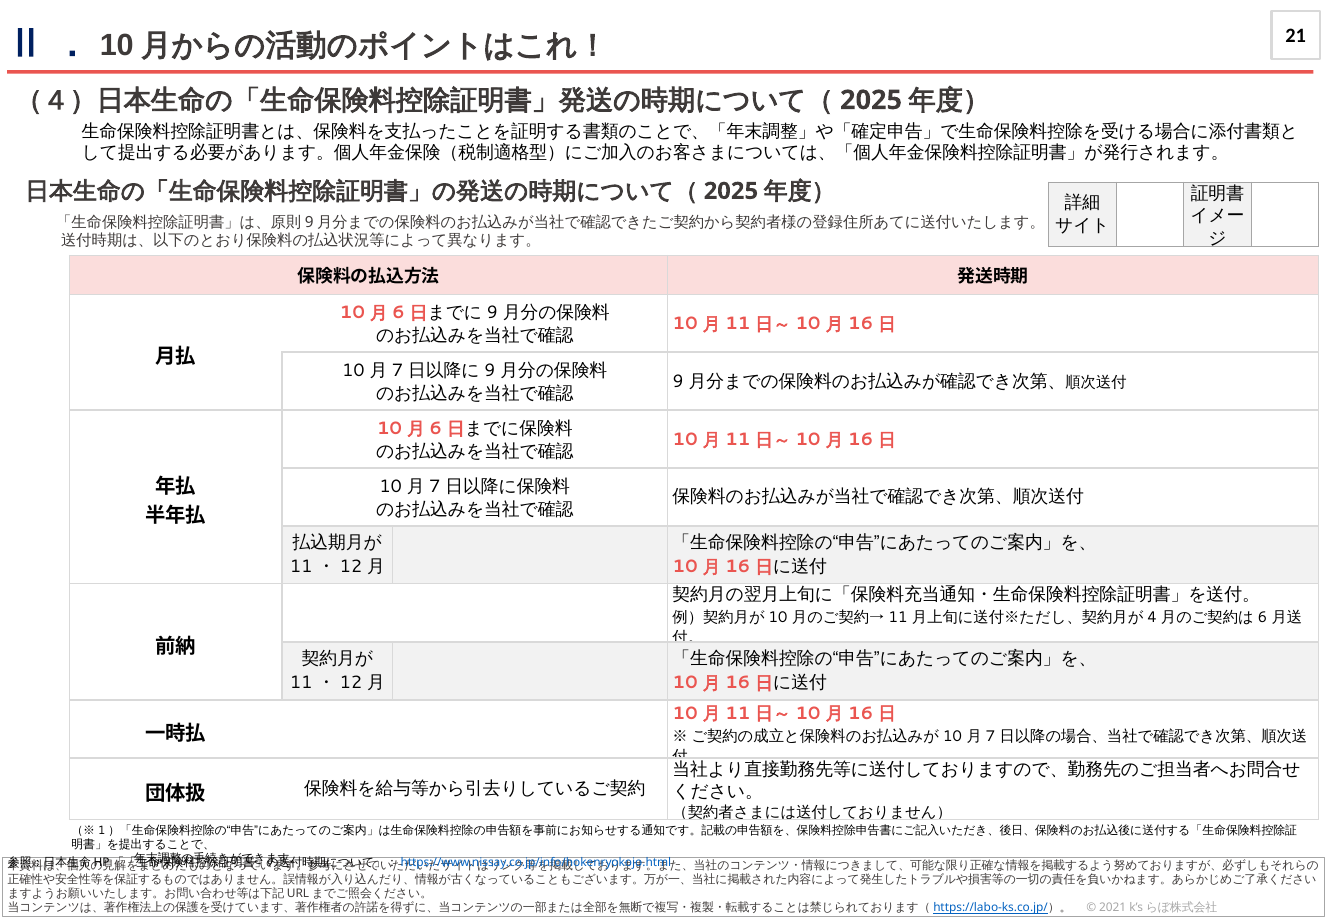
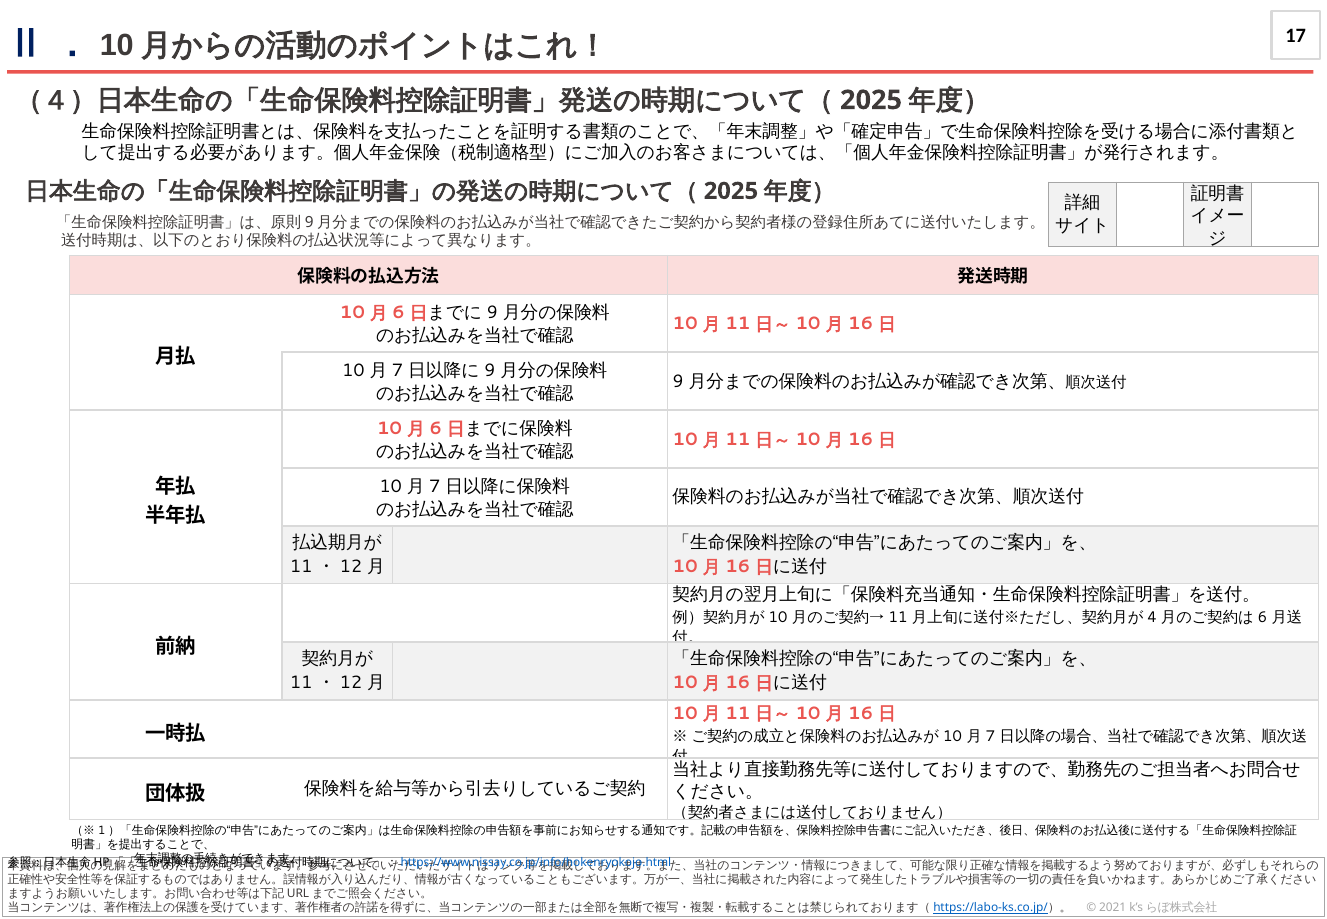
21: 21 -> 17 (1296, 36)
